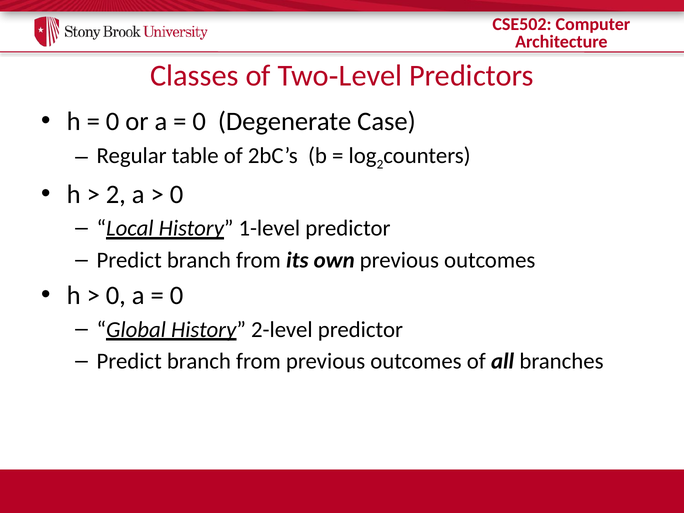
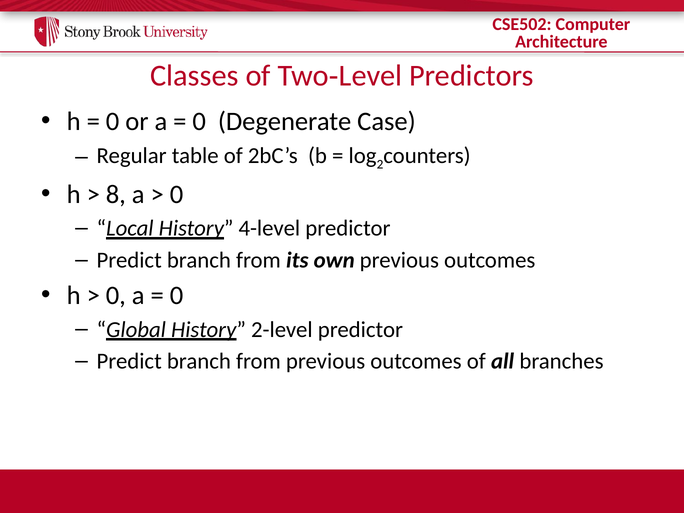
2: 2 -> 8 (116, 194)
1-level: 1-level -> 4-level (269, 228)
